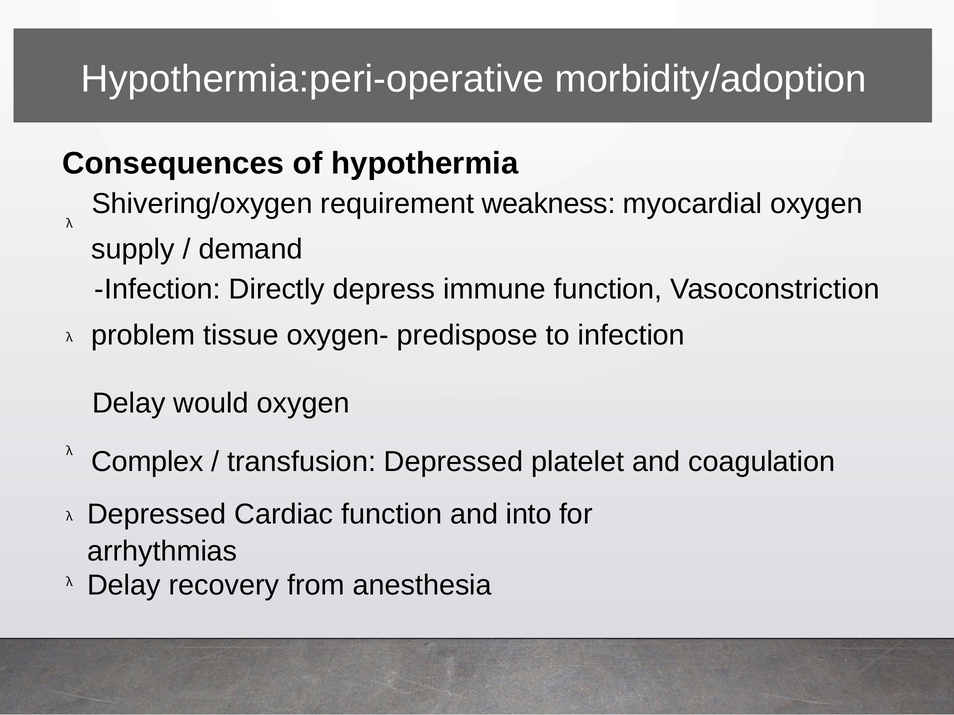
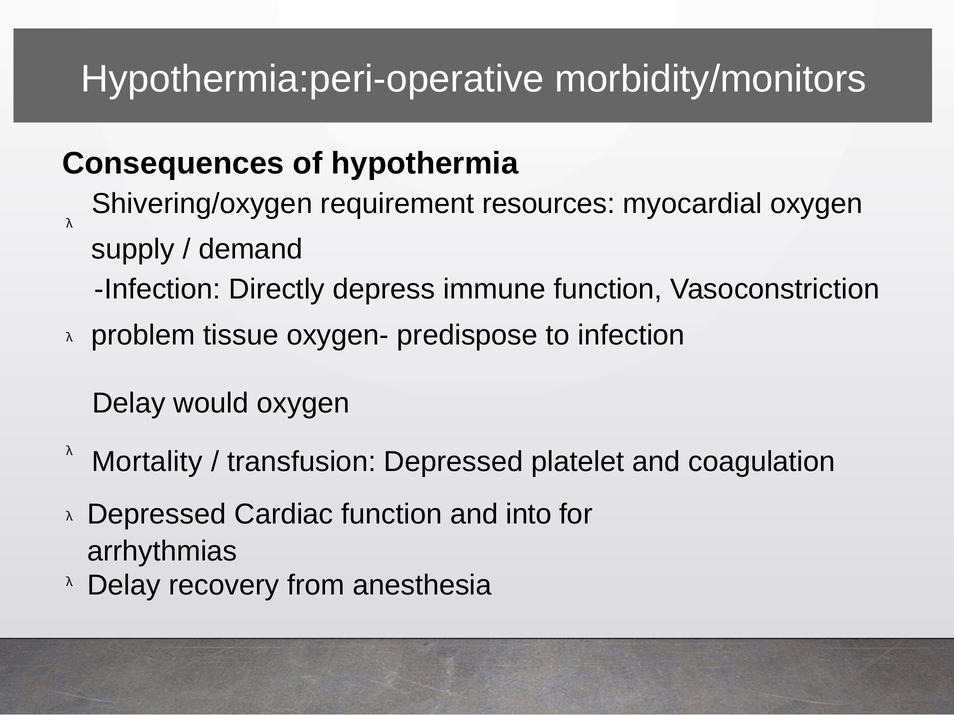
morbidity/adoption: morbidity/adoption -> morbidity/monitors (711, 79)
weakness: weakness -> resources (549, 204)
Complex: Complex -> Mortality (147, 462)
